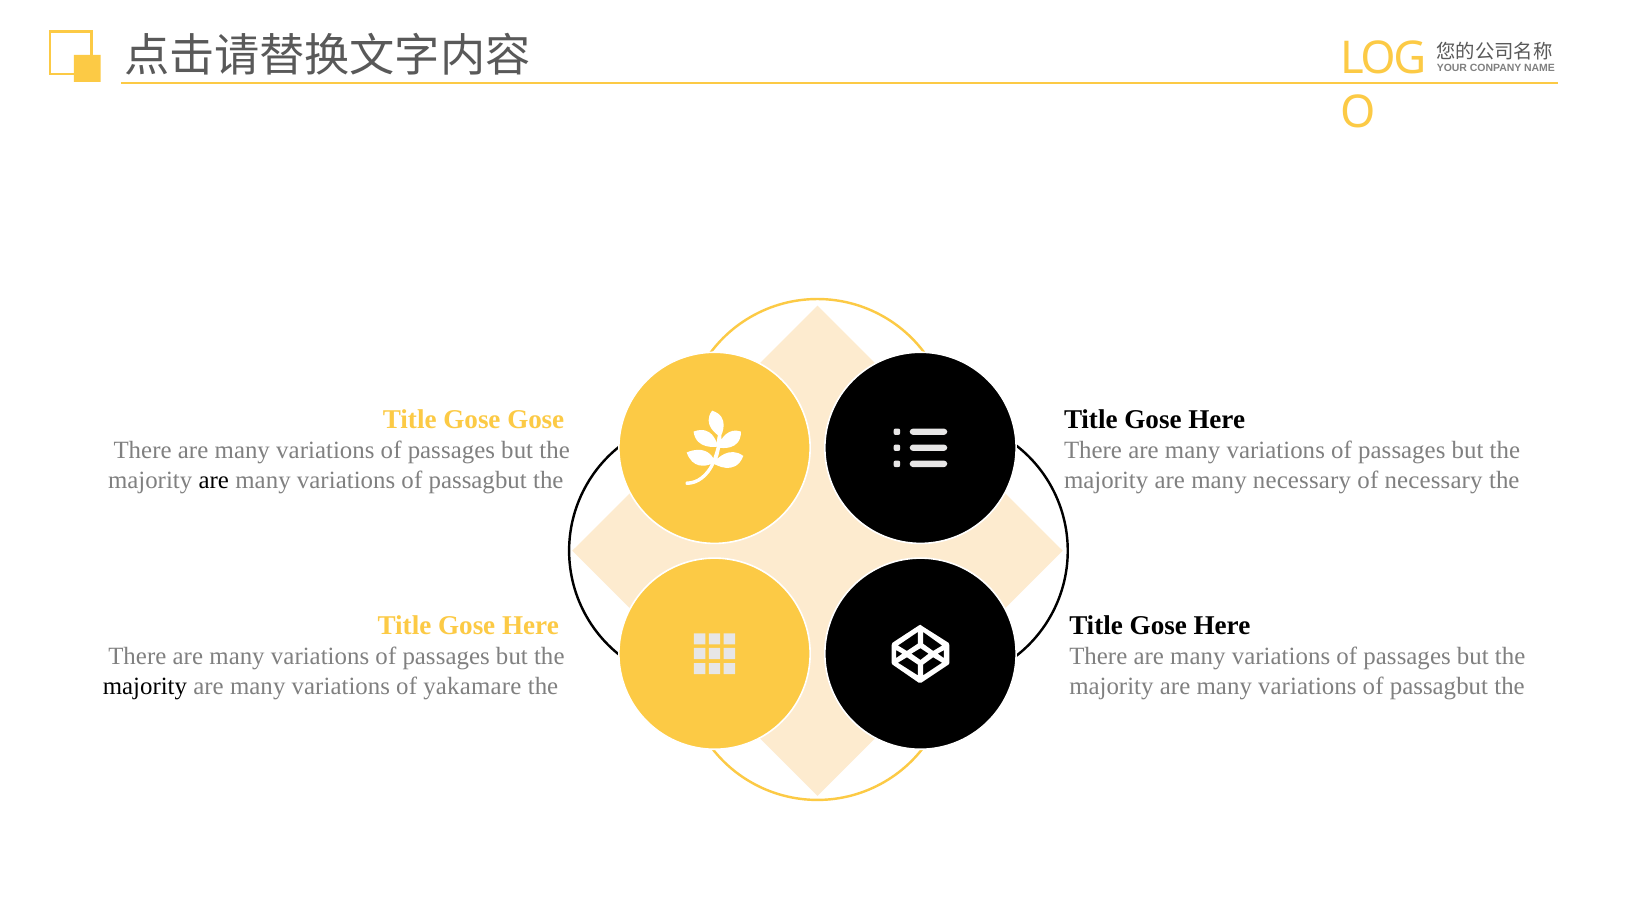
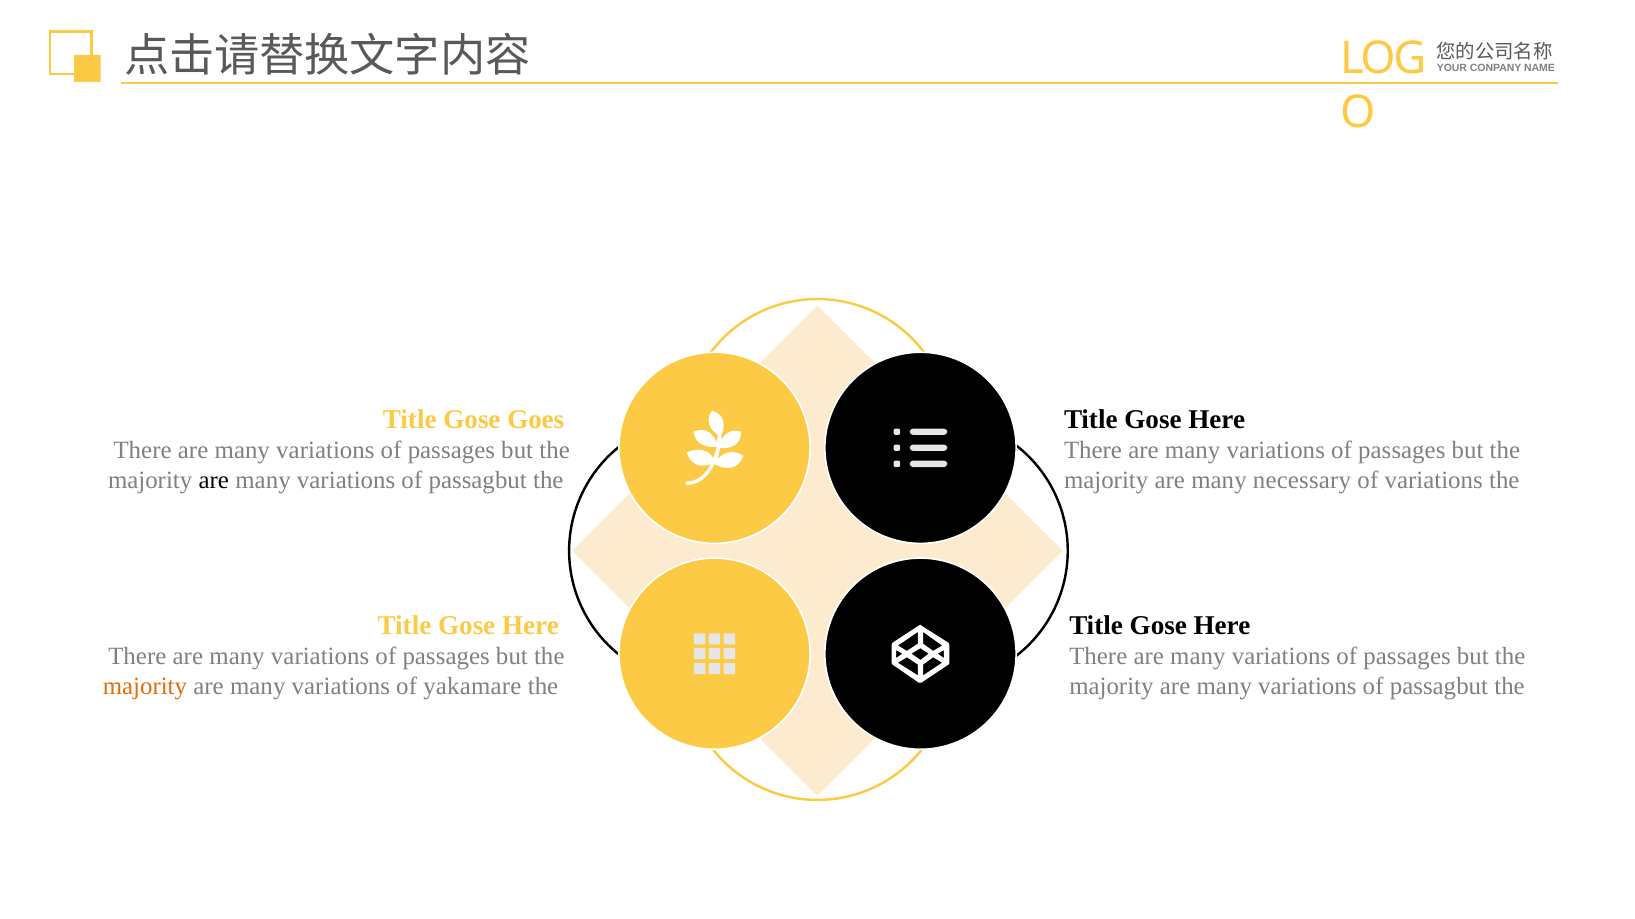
Gose Gose: Gose -> Goes (536, 420)
of necessary: necessary -> variations (1434, 481)
majority colour: black -> orange (145, 687)
